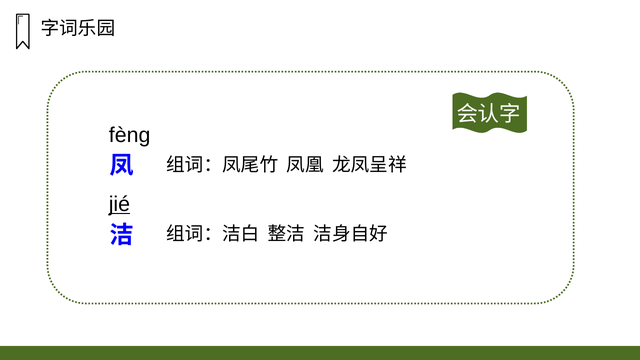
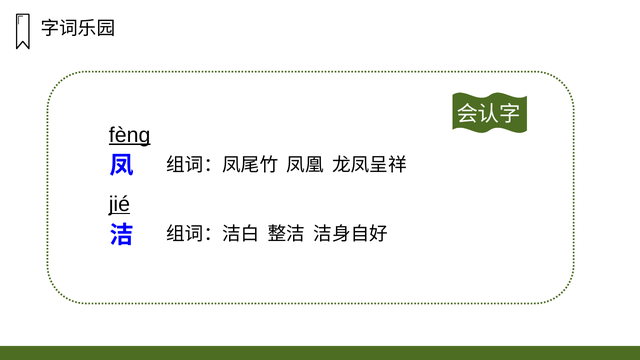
fènɡ underline: none -> present (130, 135)
